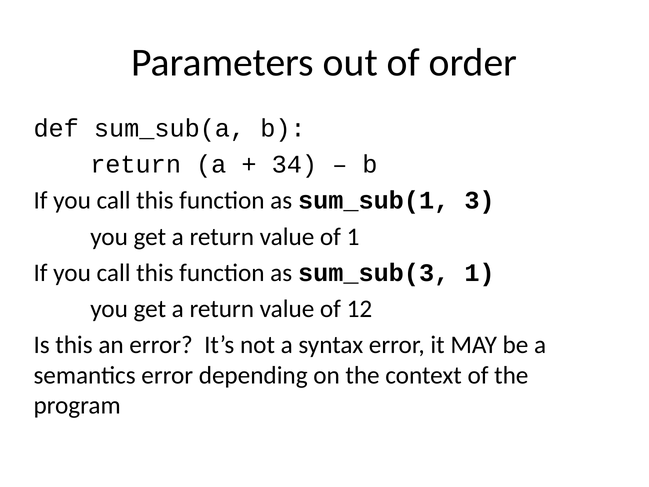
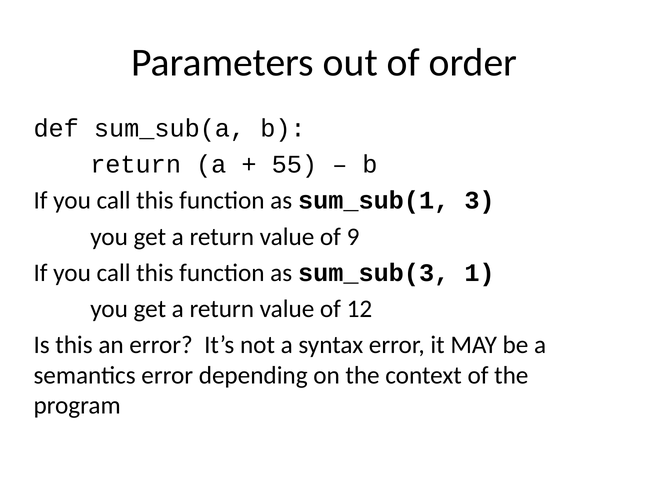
34: 34 -> 55 (294, 164)
of 1: 1 -> 9 (353, 237)
